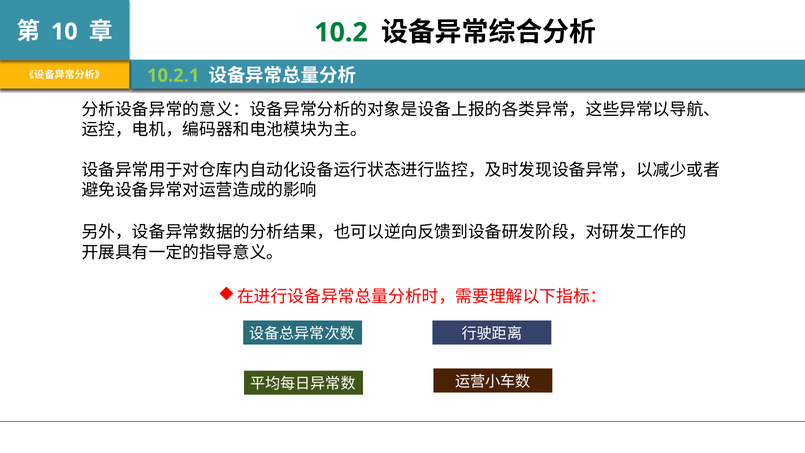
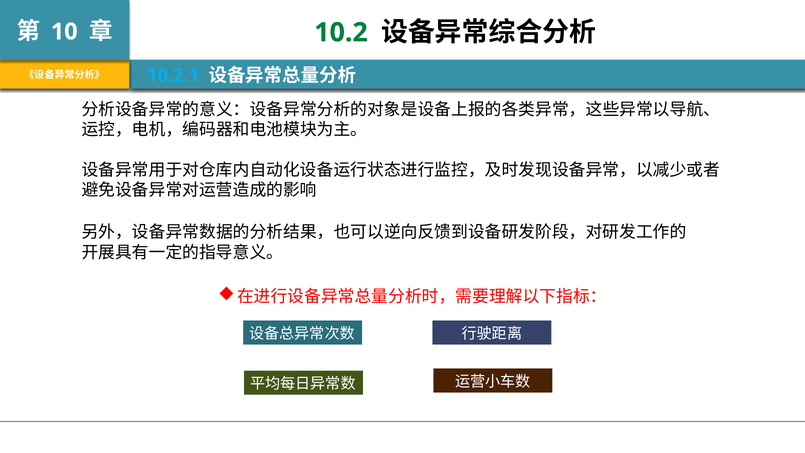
10.2.1 colour: light green -> light blue (173, 76)
